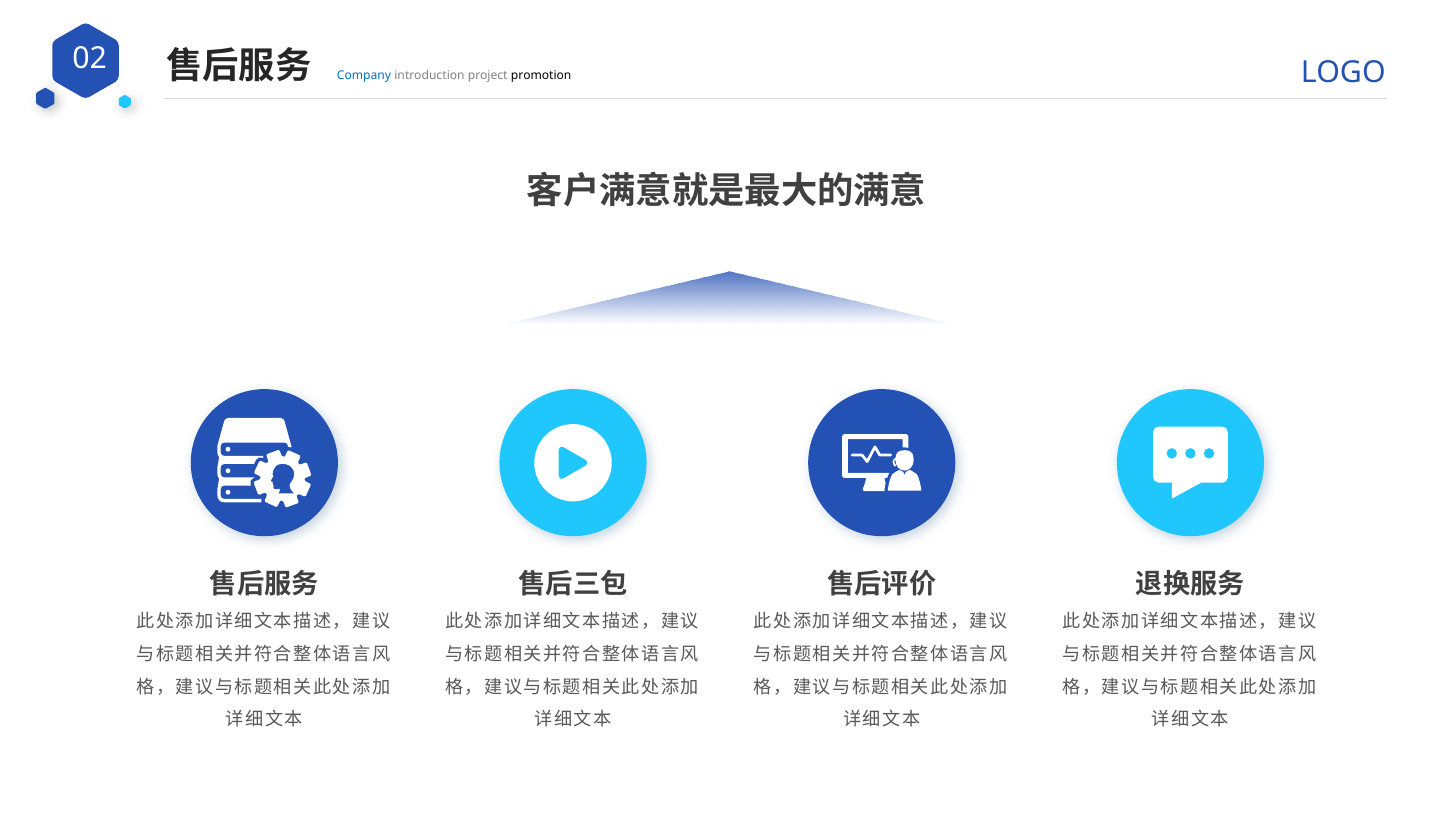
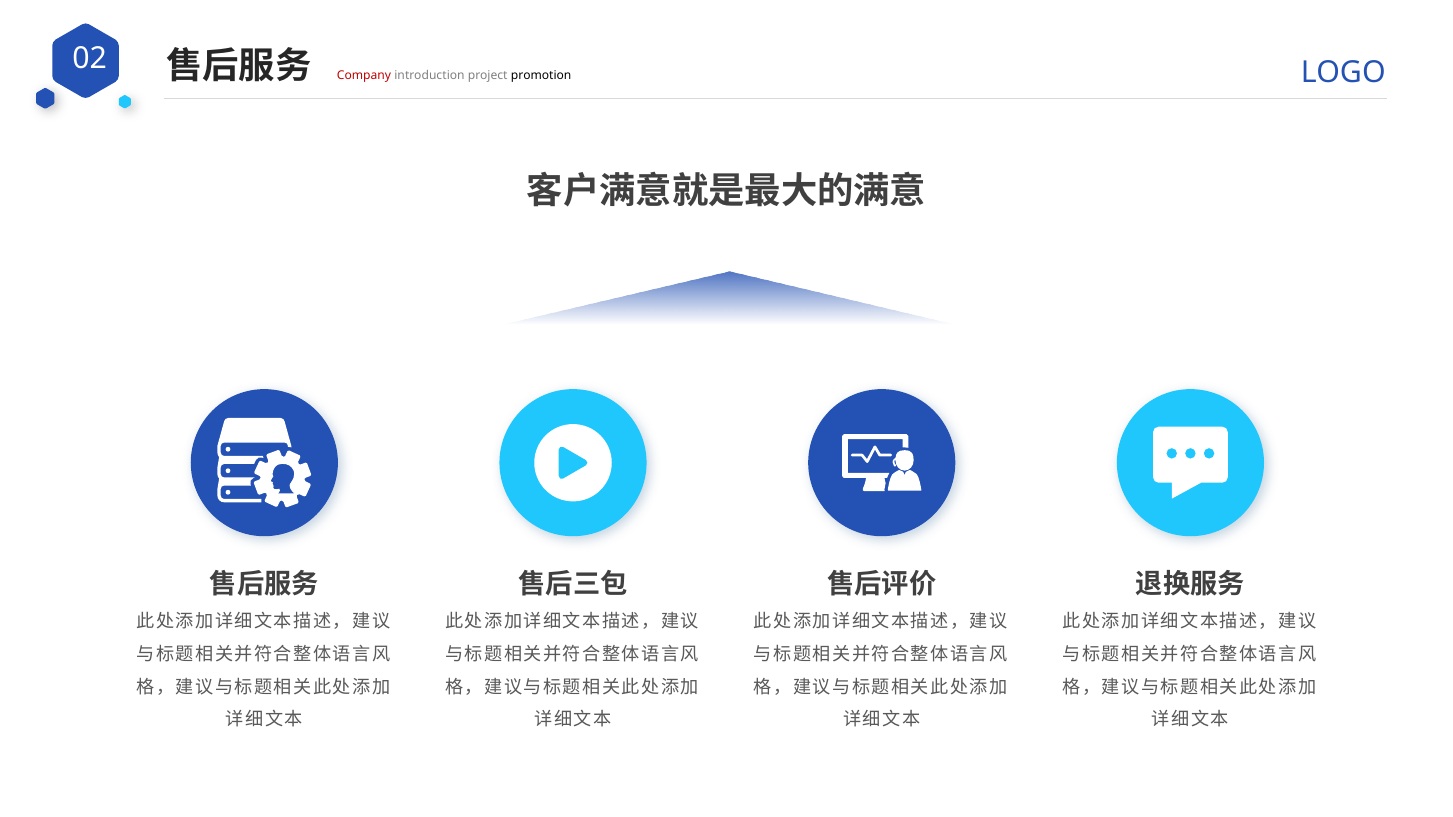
Company colour: blue -> red (364, 76)
